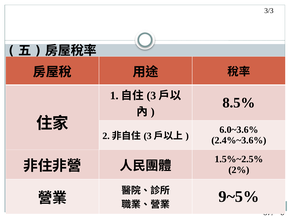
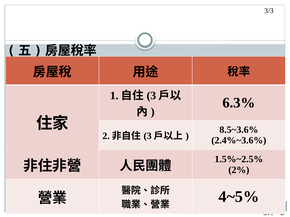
8.5%: 8.5% -> 6.3% (239, 103)
6.0~3.6%: 6.0~3.6% -> 8.5~3.6% (239, 130)
9~5%: 9~5% -> 4~5% (239, 197)
